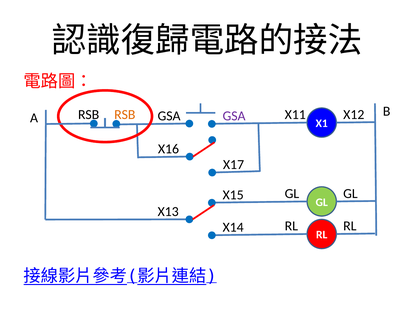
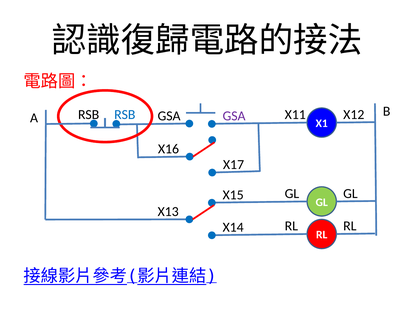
RSB colour: orange -> blue (125, 115)
